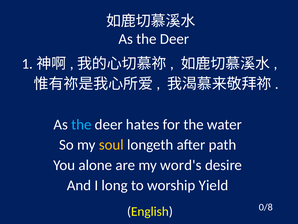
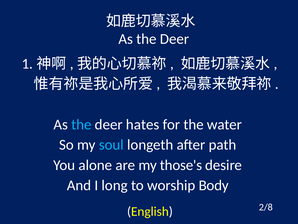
soul colour: yellow -> light blue (111, 144)
word's: word's -> those's (181, 165)
Yield: Yield -> Body (214, 185)
0/8: 0/8 -> 2/8 (266, 207)
